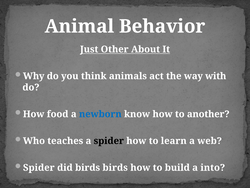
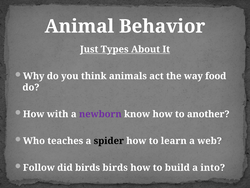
Other: Other -> Types (115, 49)
with: with -> food (216, 76)
food: food -> with (58, 114)
newborn colour: blue -> purple (100, 114)
Spider: Spider -> Follow (39, 167)
